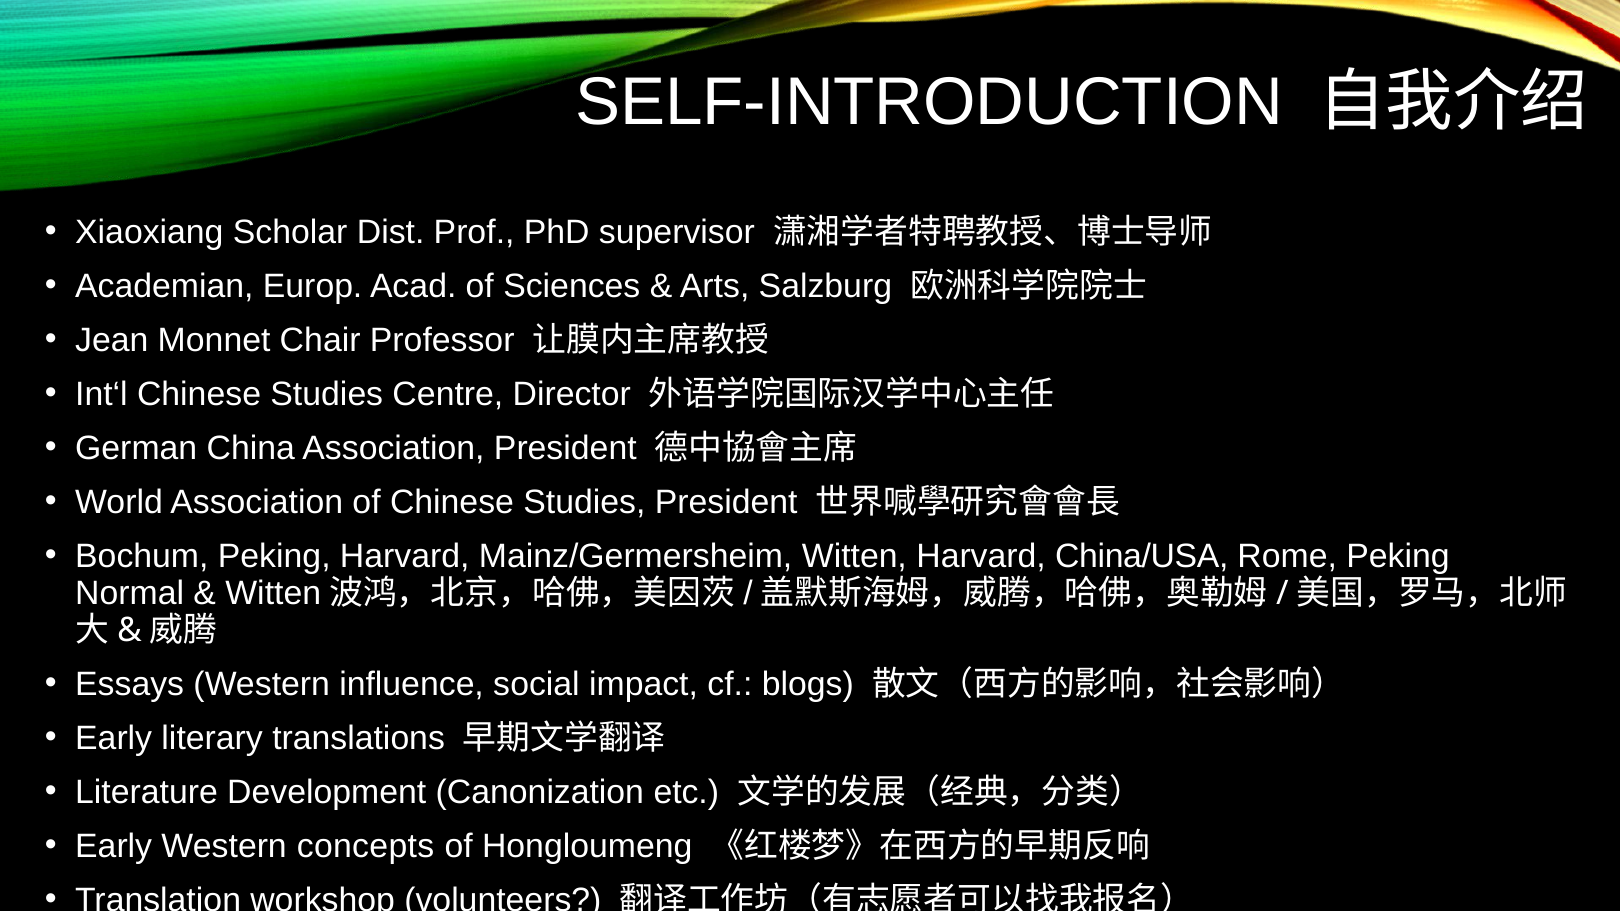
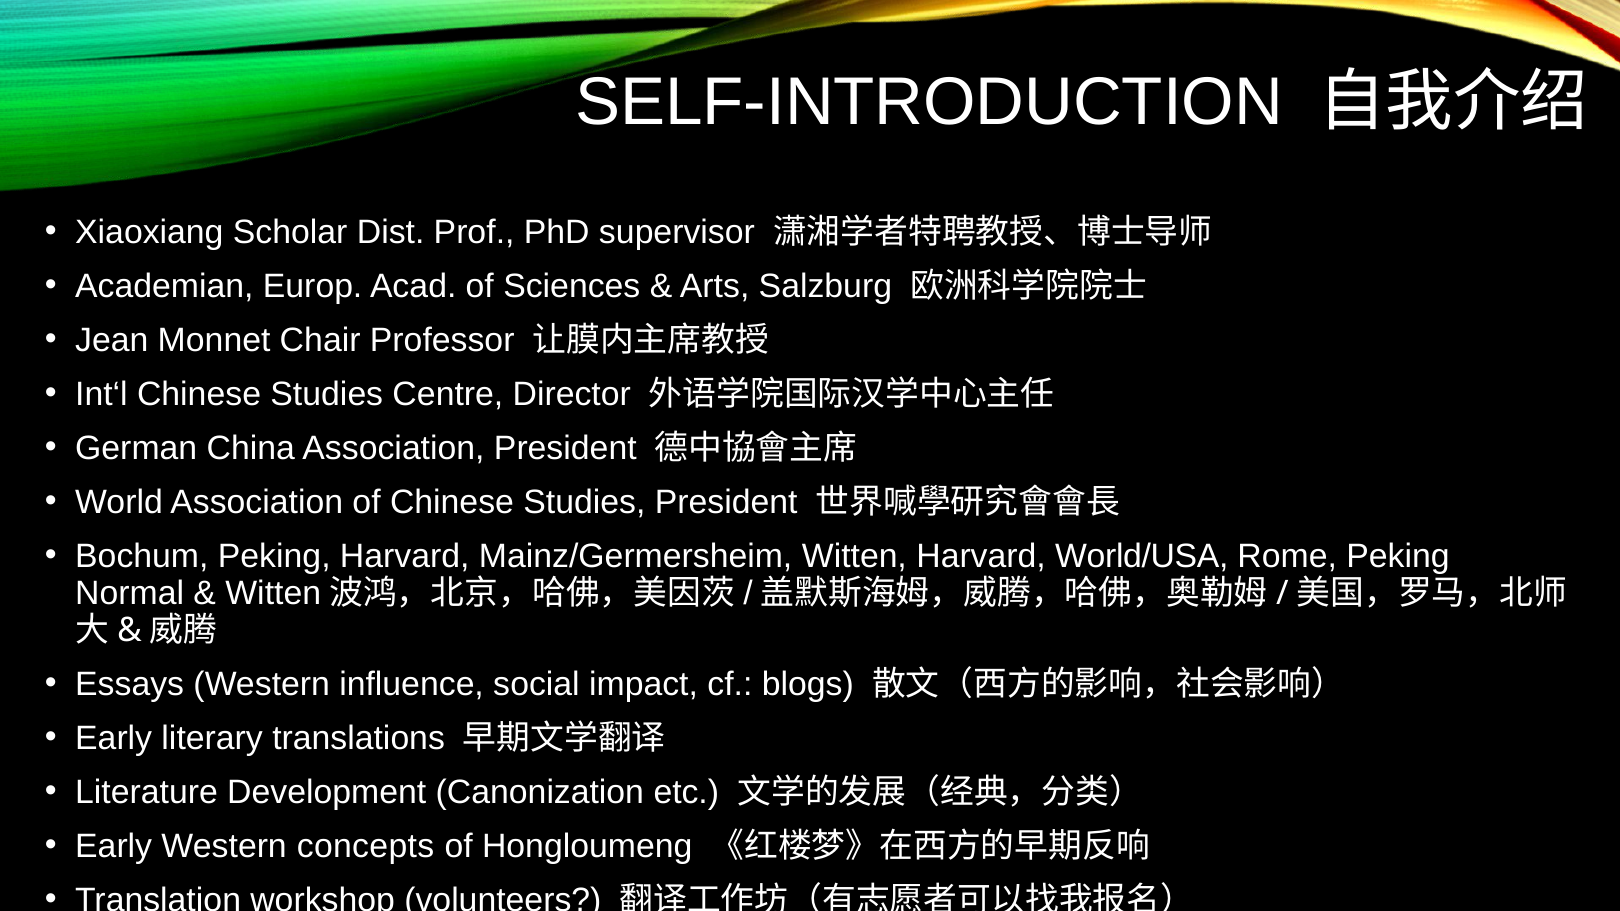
China/USA: China/USA -> World/USA (1142, 556)
